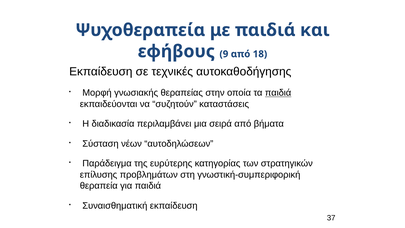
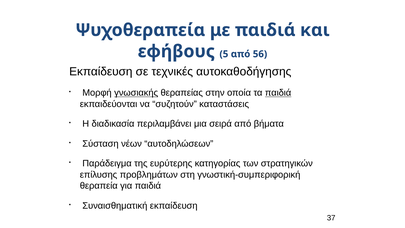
9: 9 -> 5 (224, 54)
18: 18 -> 56 (260, 54)
γνωσιακής underline: none -> present (136, 93)
